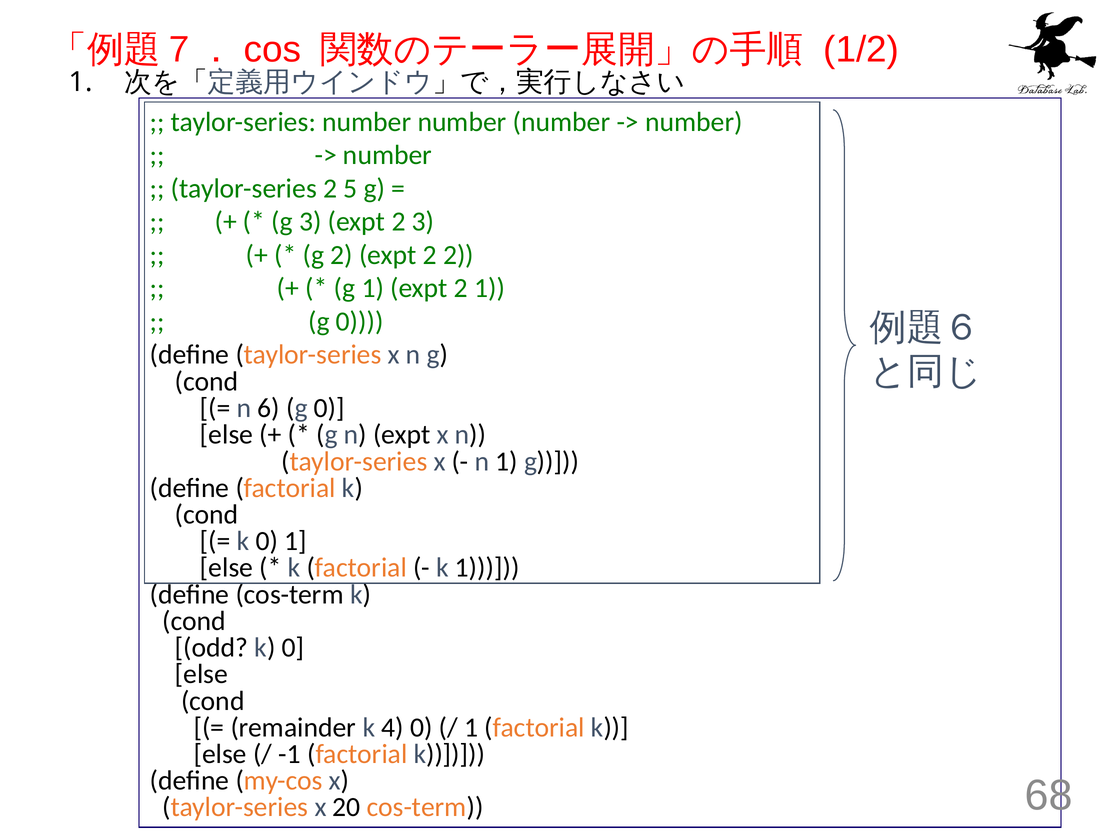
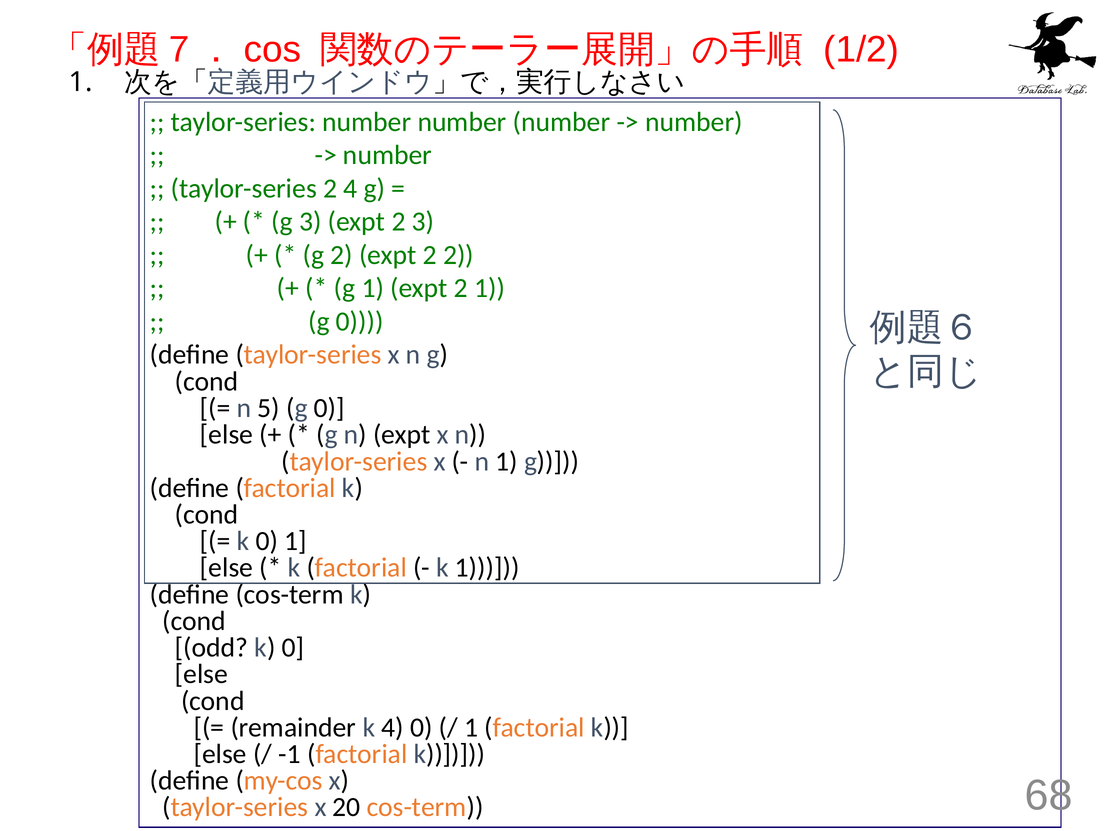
2 5: 5 -> 4 (350, 189)
6: 6 -> 5 (269, 408)
